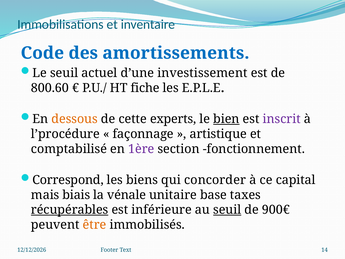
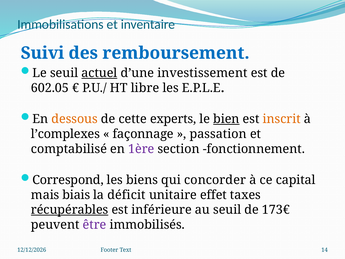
Code: Code -> Suivi (42, 53)
amortissements: amortissements -> remboursement (176, 53)
actuel underline: none -> present (99, 73)
800.60: 800.60 -> 602.05 (50, 88)
fiche: fiche -> libre (145, 88)
inscrit colour: purple -> orange (282, 119)
l’procédure: l’procédure -> l’complexes (65, 134)
artistique: artistique -> passation (218, 134)
vénale: vénale -> déficit (126, 195)
base: base -> effet (213, 195)
seuil underline: present -> none (227, 210)
900€: 900€ -> 173€ (276, 210)
être colour: orange -> purple (95, 225)
